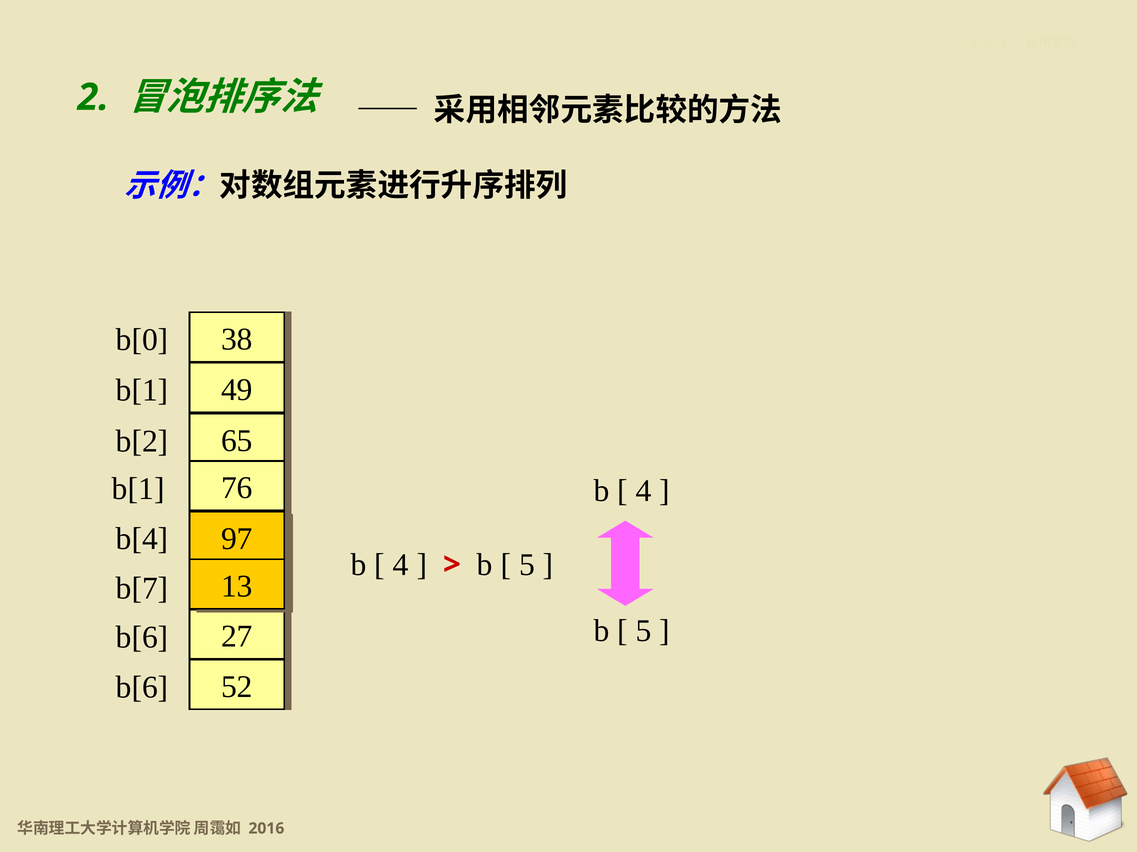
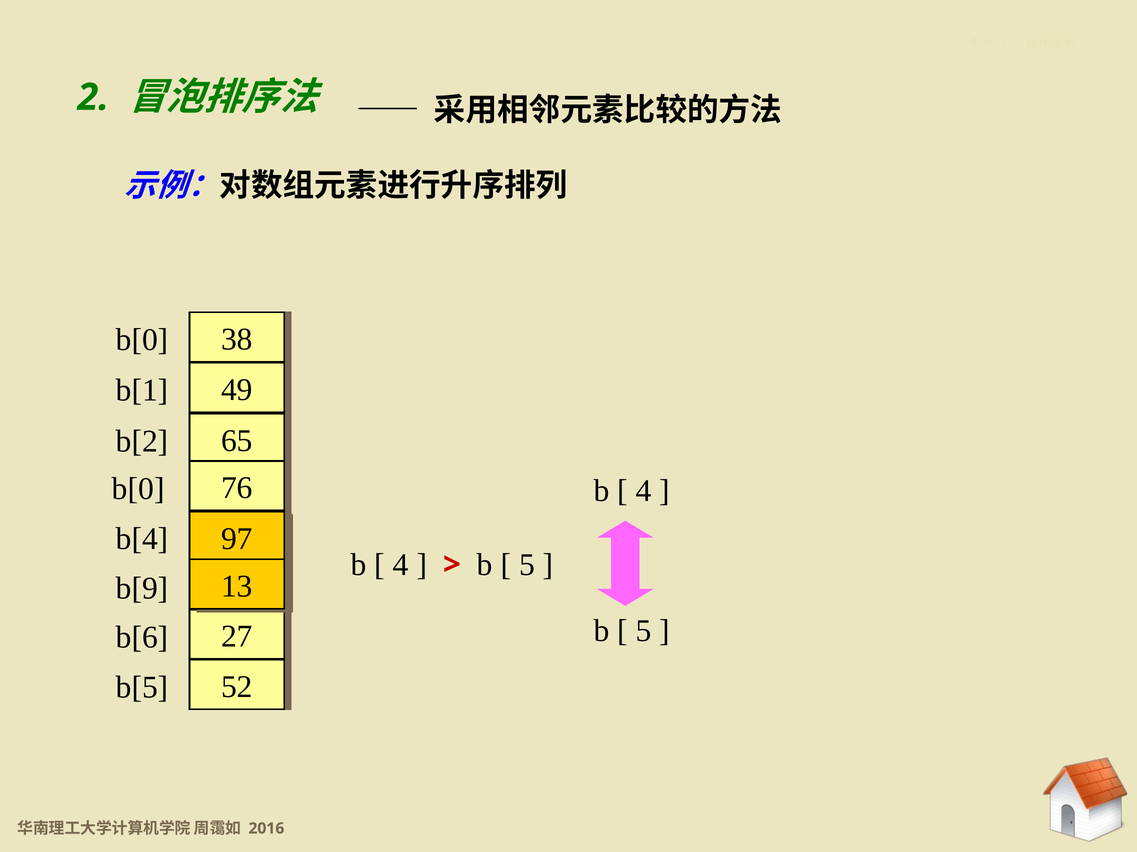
b[1: b[1 -> b[0 (138, 489)
b[7: b[7 -> b[9 (142, 589)
b[6: b[6 -> b[5 (142, 688)
